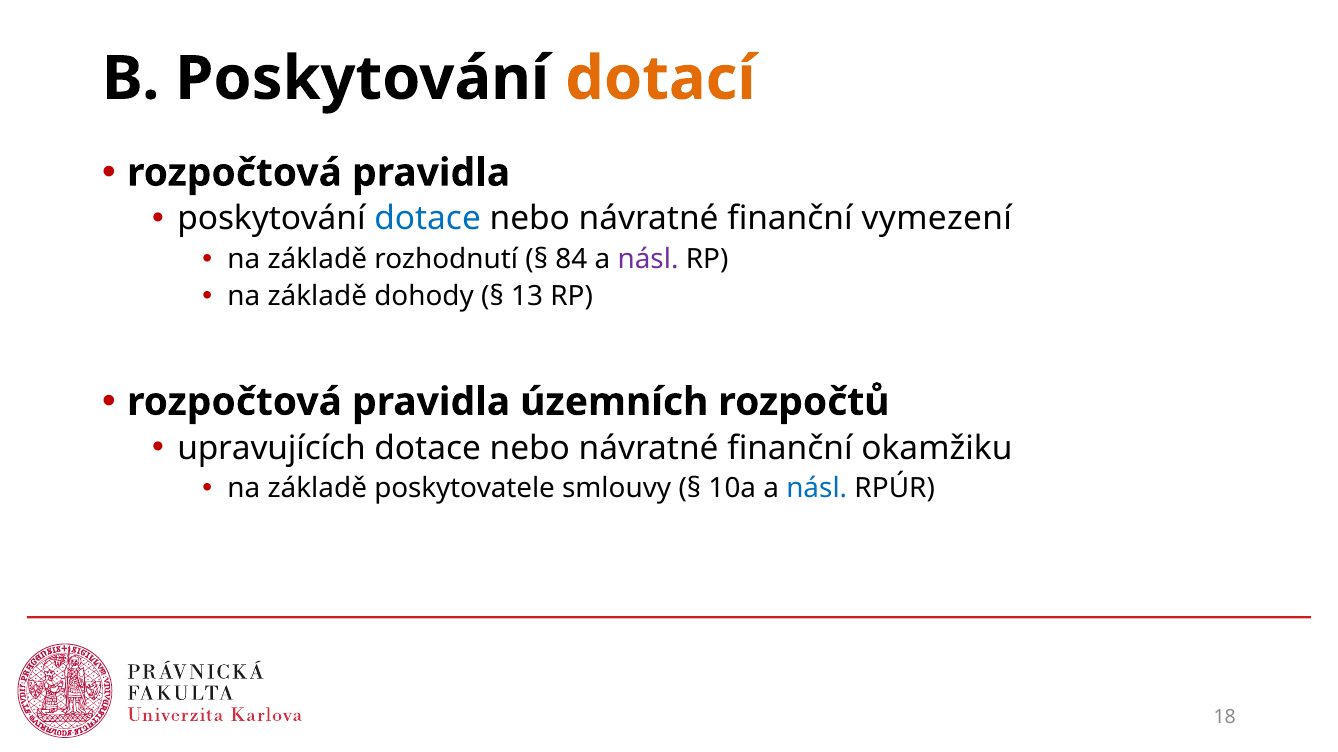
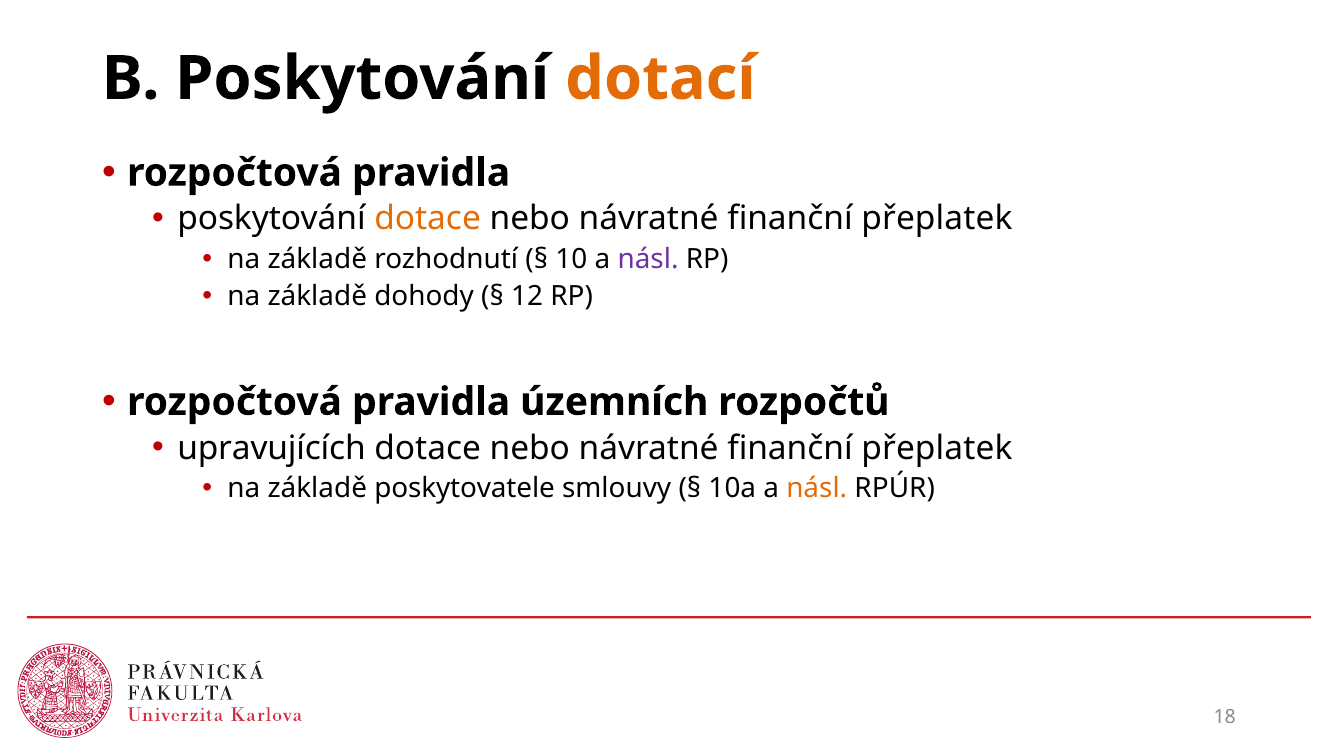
dotace colour: blue -> orange (428, 219)
vymezení: vymezení -> přeplatek (937, 219)
84: 84 -> 10 (571, 259)
13: 13 -> 12 (527, 296)
okamžiku: okamžiku -> přeplatek (937, 448)
násl colour: blue -> orange (817, 489)
